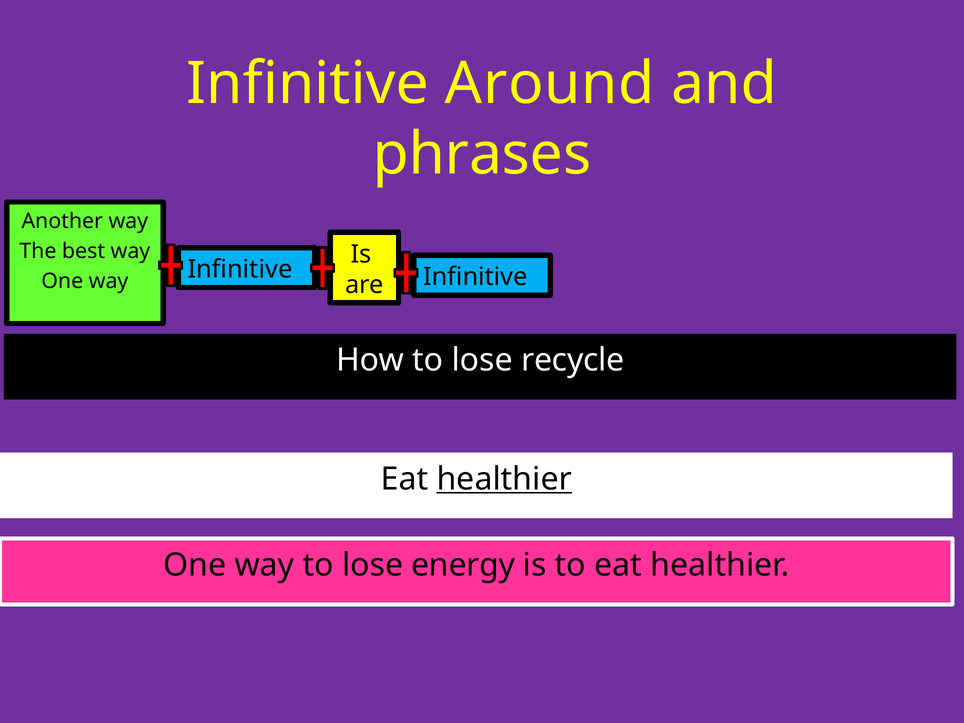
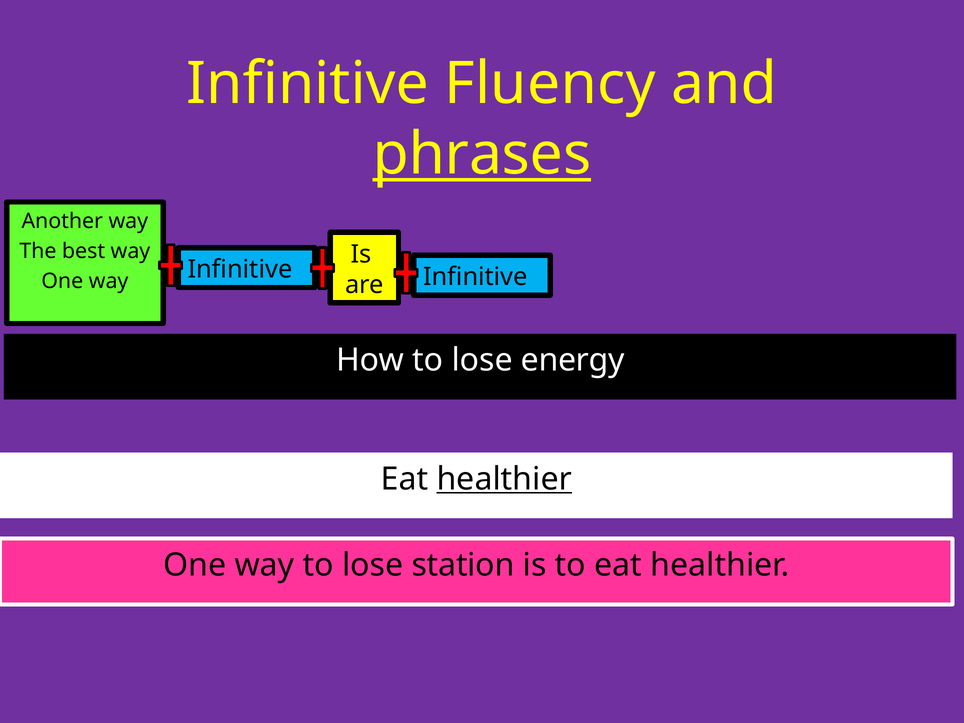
Around: Around -> Fluency (550, 84)
phrases underline: none -> present (482, 154)
recycle: recycle -> energy (573, 360)
energy: energy -> station (463, 565)
